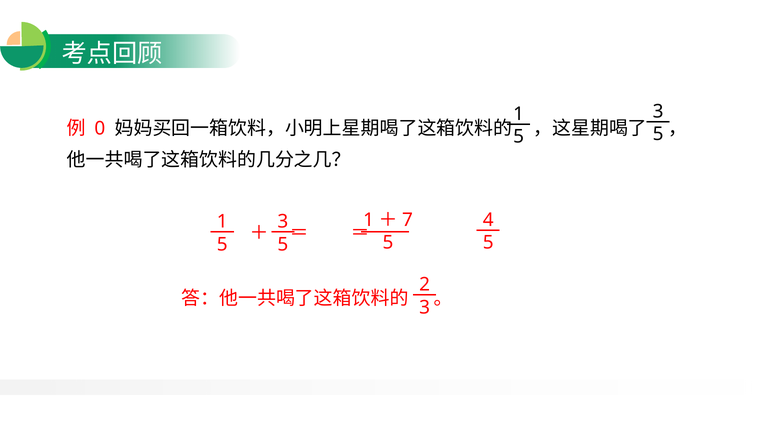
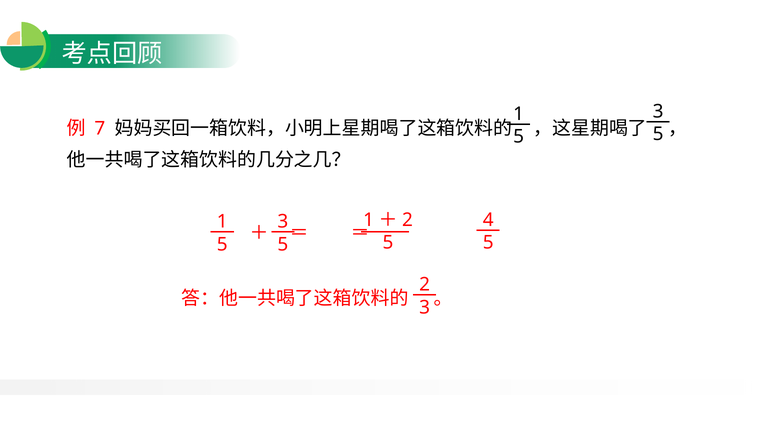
0: 0 -> 7 (100, 128)
7: 7 -> 2 (407, 220)
